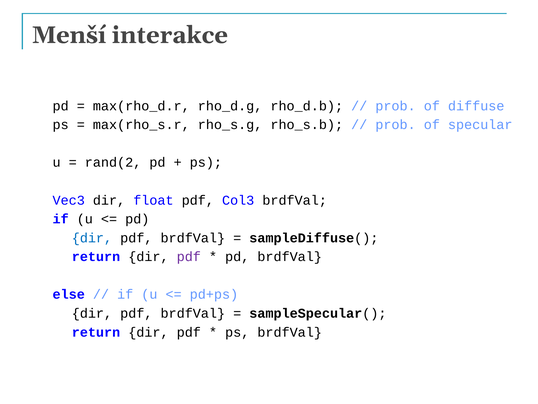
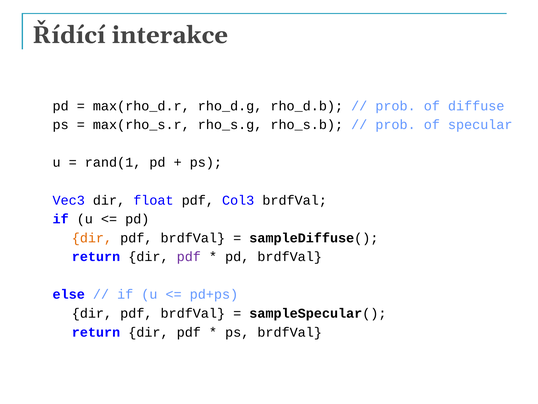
Menší: Menší -> Řídící (69, 35)
rand(2: rand(2 -> rand(1 (113, 162)
dir colour: blue -> orange (92, 238)
